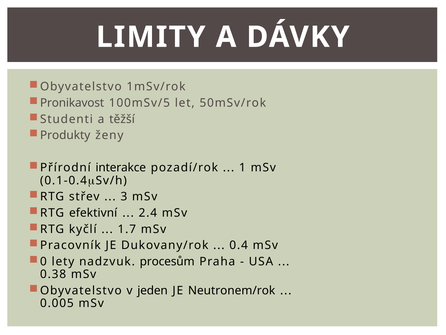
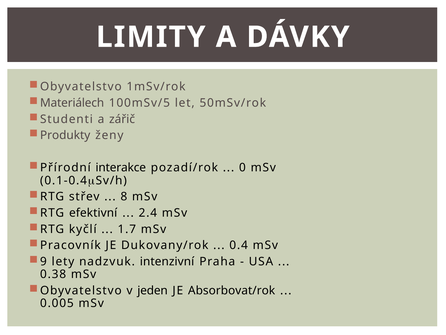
Pronikavost: Pronikavost -> Materiálech (72, 103)
těžší: těžší -> zářič (122, 119)
1: 1 -> 0 (242, 167)
3: 3 -> 8 (124, 196)
0: 0 -> 9 (43, 261)
procesům: procesům -> intenzivní (167, 261)
Neutronem/rok: Neutronem/rok -> Absorbovat/rok (232, 290)
